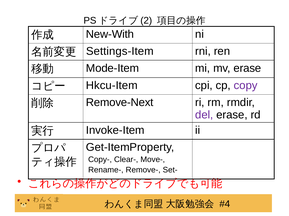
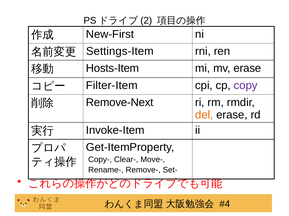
New-With: New-With -> New-First (110, 34)
Mode-Item: Mode-Item -> Hosts-Item (113, 68)
Hkcu-Item: Hkcu-Item -> Filter-Item (112, 86)
del colour: purple -> orange (204, 115)
